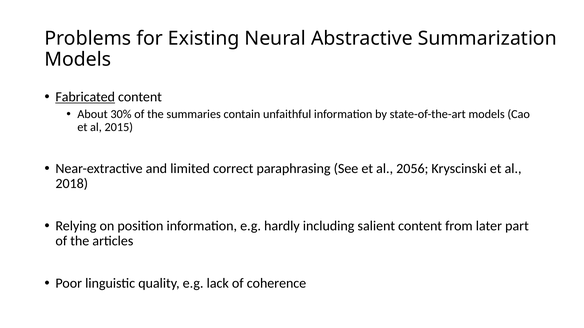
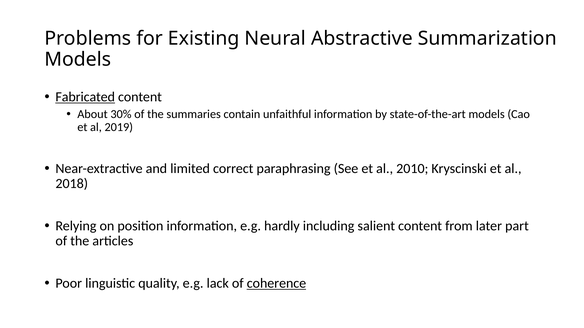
2015: 2015 -> 2019 (119, 127)
2056: 2056 -> 2010 (412, 169)
coherence underline: none -> present (276, 284)
